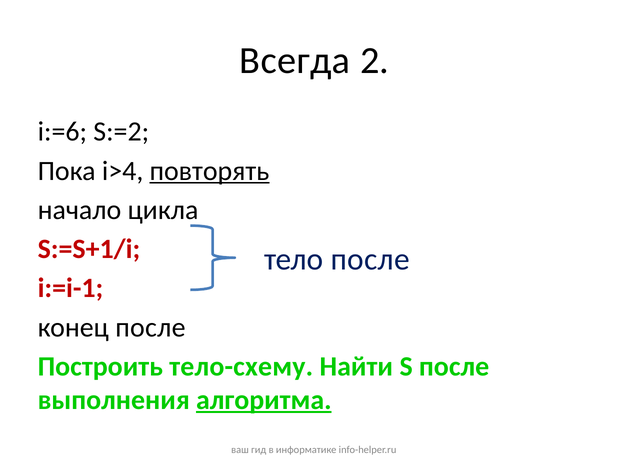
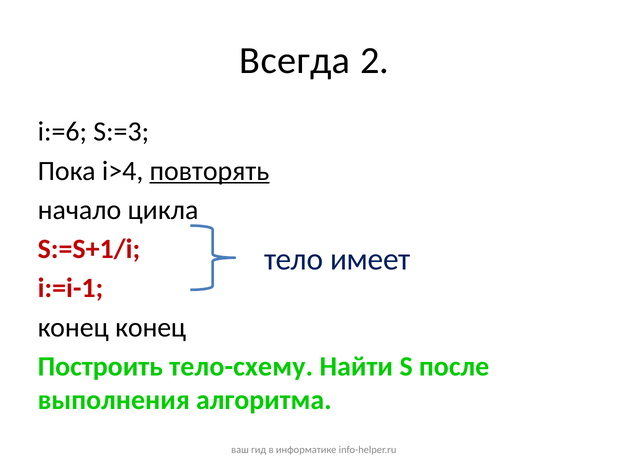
S:=2: S:=2 -> S:=3 (121, 132)
тело после: после -> имеет (370, 260)
конец после: после -> конец (151, 327)
алгоритма underline: present -> none (264, 400)
